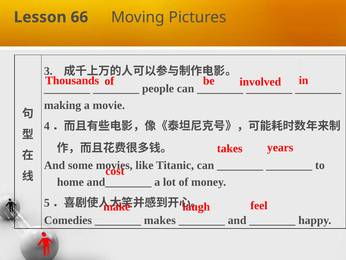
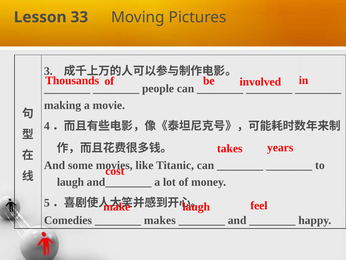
66: 66 -> 33 (79, 17)
home: home -> laugh (70, 182)
